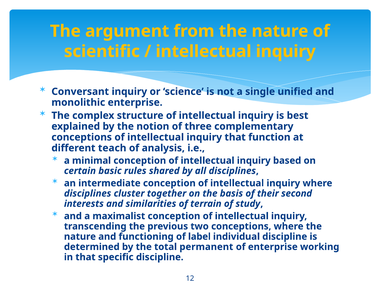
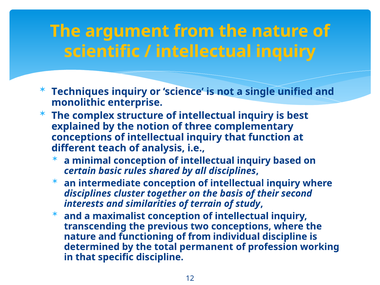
Conversant: Conversant -> Techniques (80, 92)
of label: label -> from (199, 237)
of enterprise: enterprise -> profession (273, 247)
